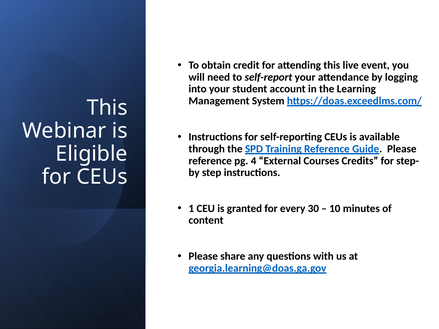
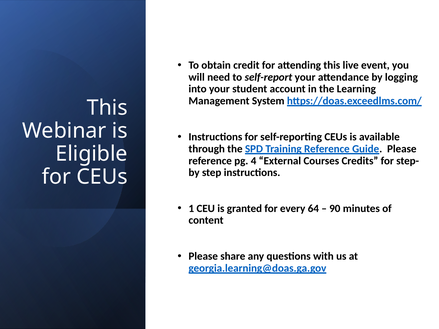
30: 30 -> 64 (313, 209)
10: 10 -> 90 (335, 209)
